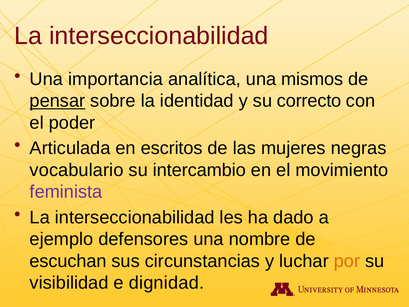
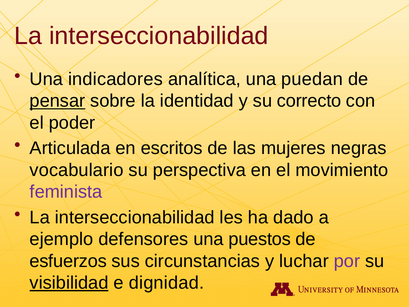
importancia: importancia -> indicadores (115, 79)
mismos: mismos -> puedan (312, 79)
intercambio: intercambio -> perspectiva (199, 170)
nombre: nombre -> puestos (260, 239)
escuchan: escuchan -> esfuerzos (68, 261)
por colour: orange -> purple (347, 261)
visibilidad underline: none -> present (69, 283)
